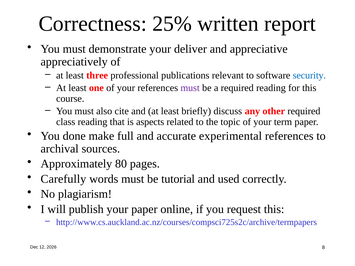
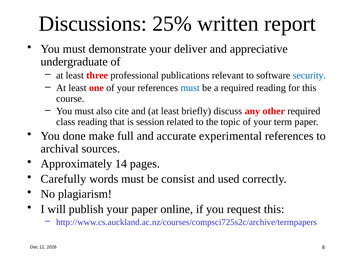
Correctness: Correctness -> Discussions (93, 24)
appreciatively: appreciatively -> undergraduate (74, 62)
must colour: purple -> blue (190, 88)
aspects: aspects -> session (150, 122)
80: 80 -> 14 (121, 164)
tutorial: tutorial -> consist (178, 179)
